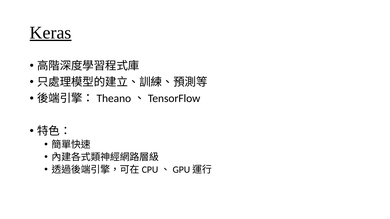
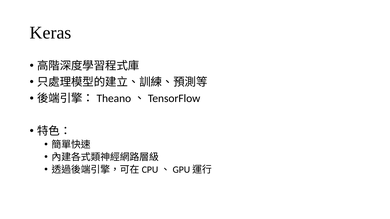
Keras underline: present -> none (51, 33)
